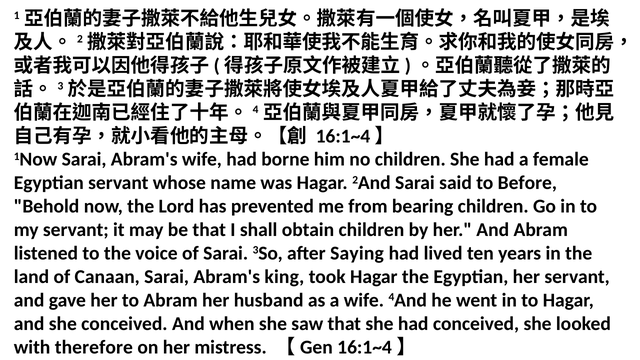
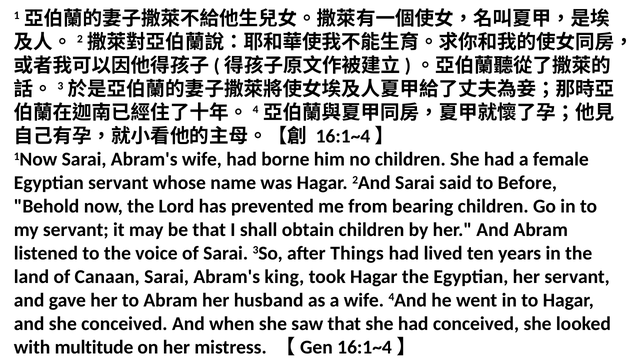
Saying: Saying -> Things (357, 253)
therefore: therefore -> multitude (94, 347)
